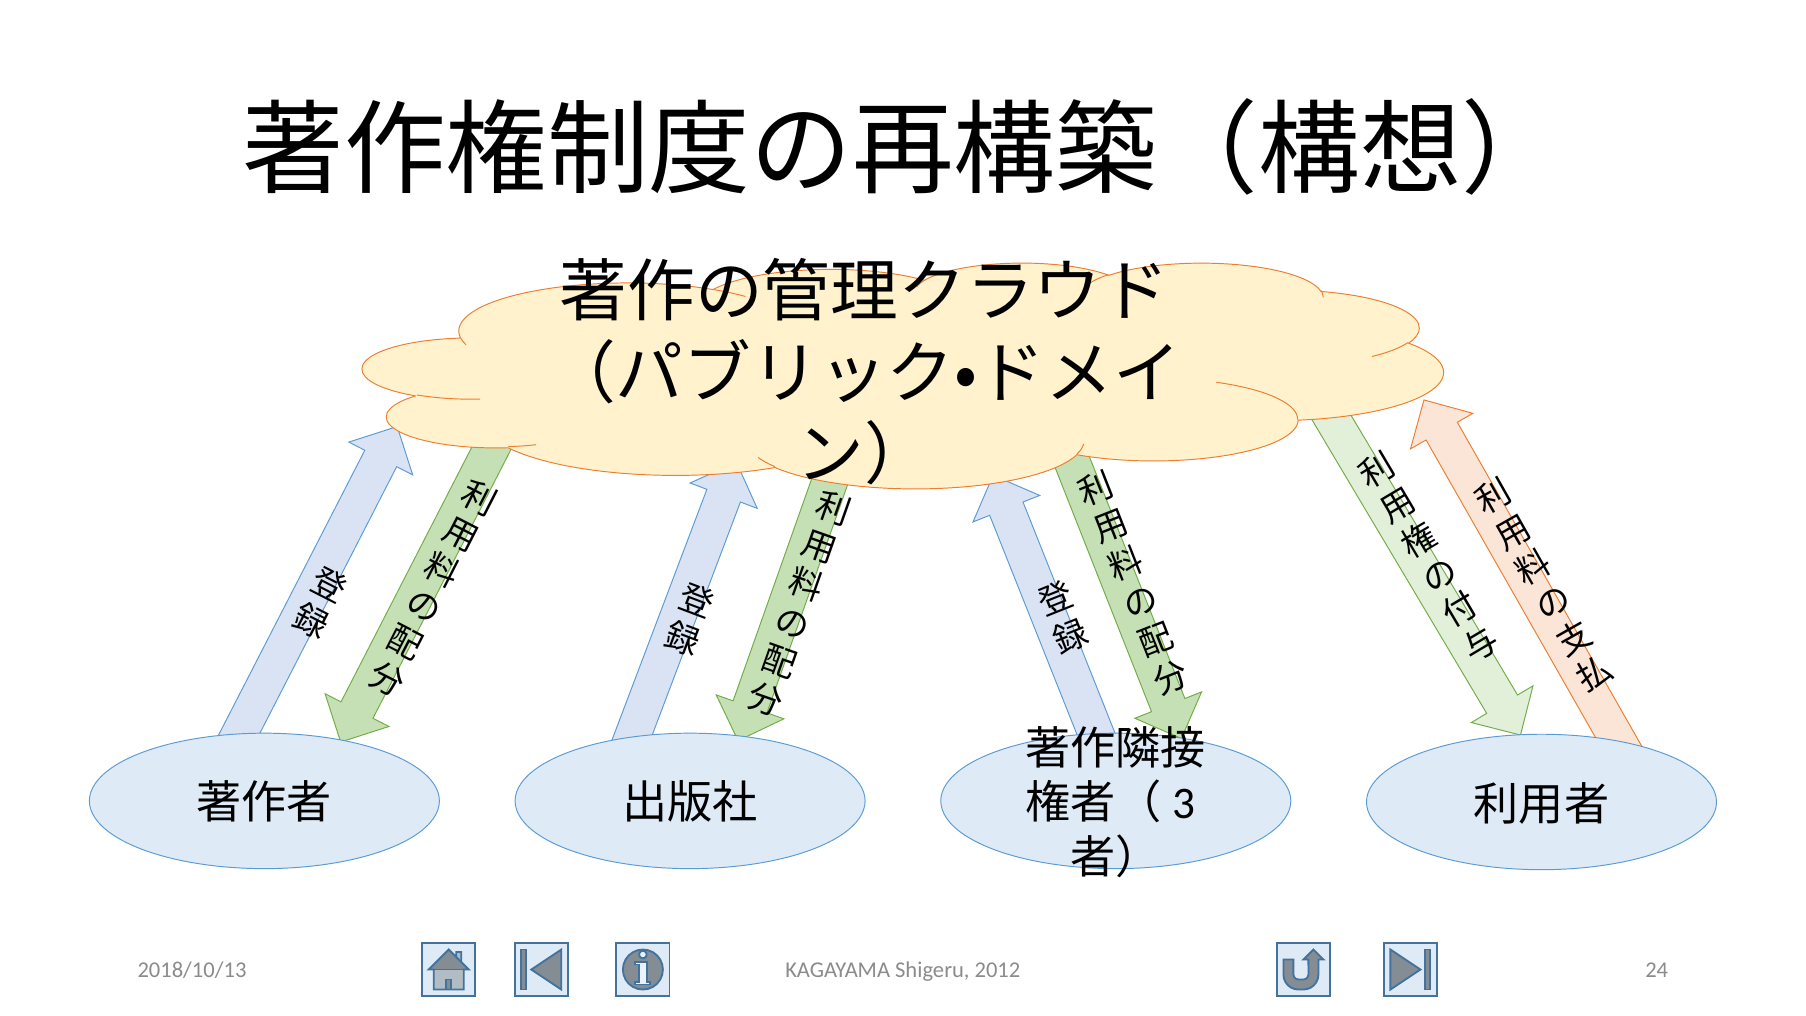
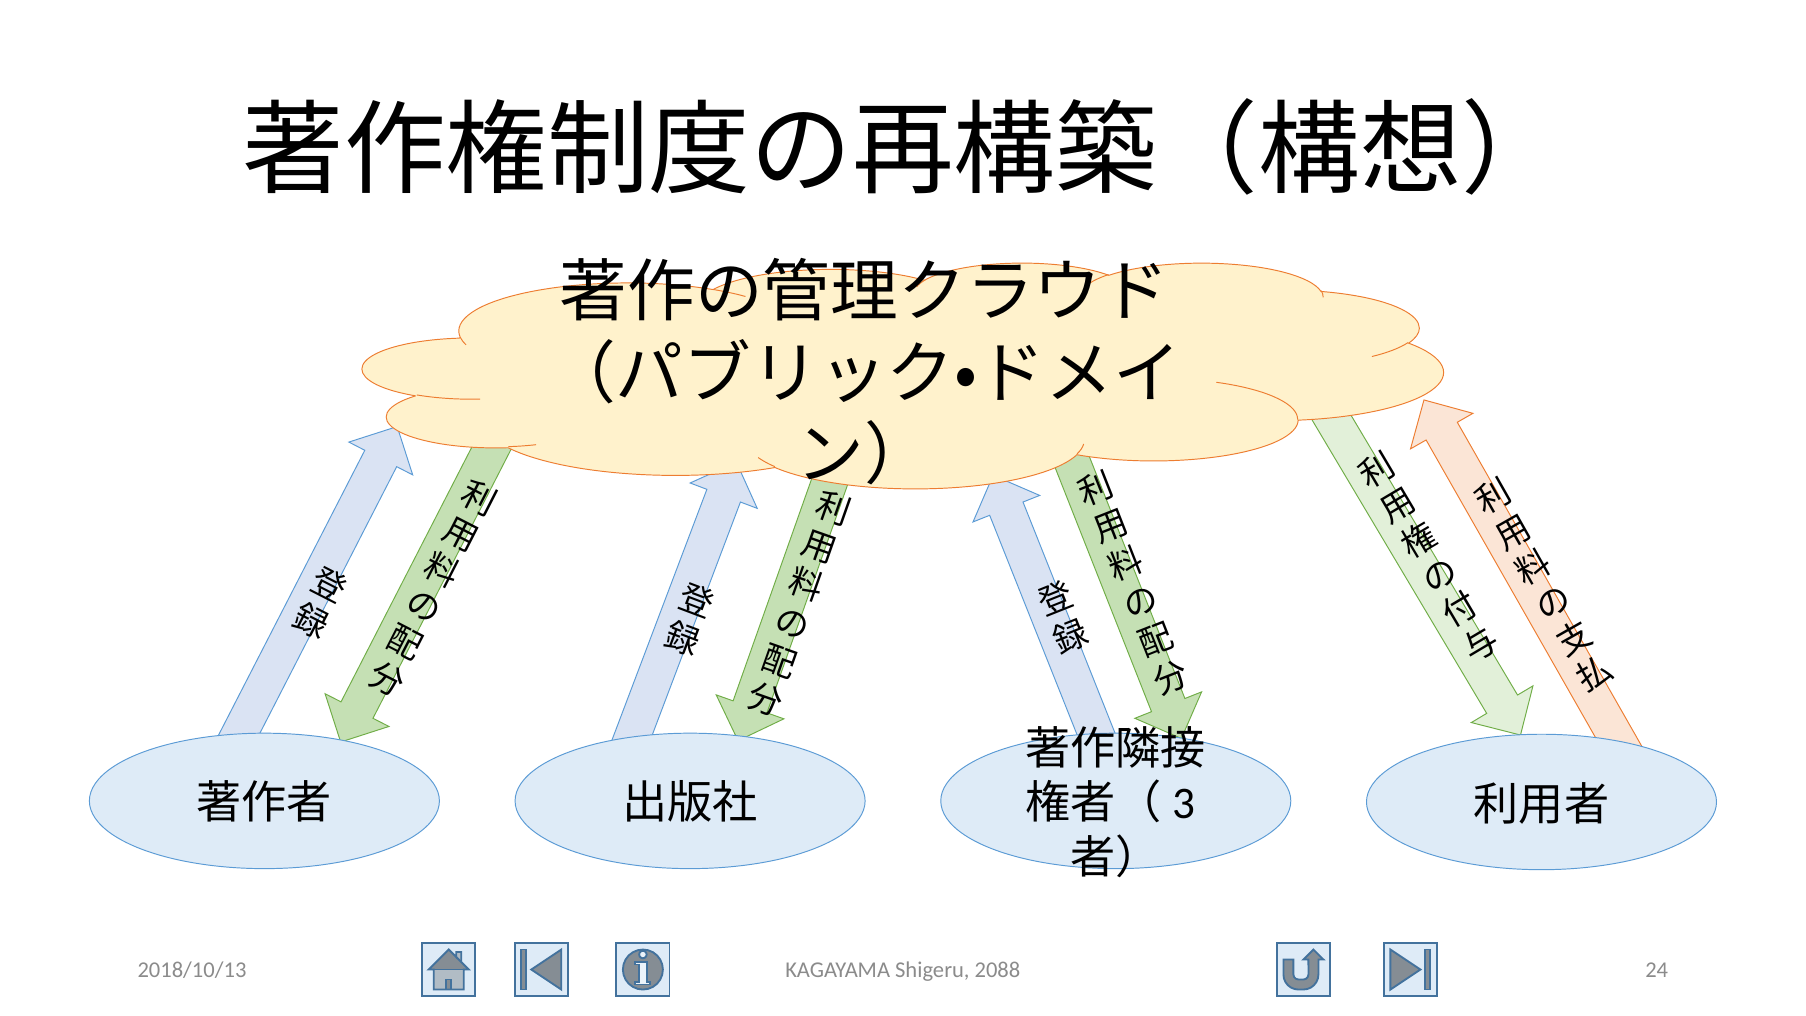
2012: 2012 -> 2088 (997, 970)
